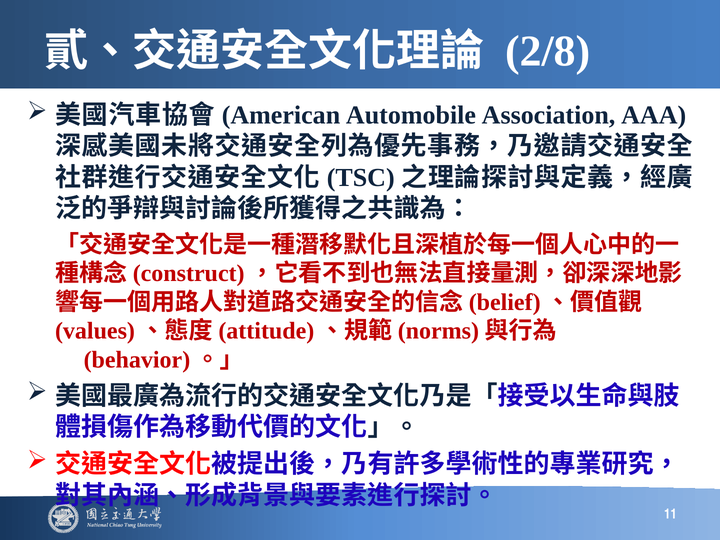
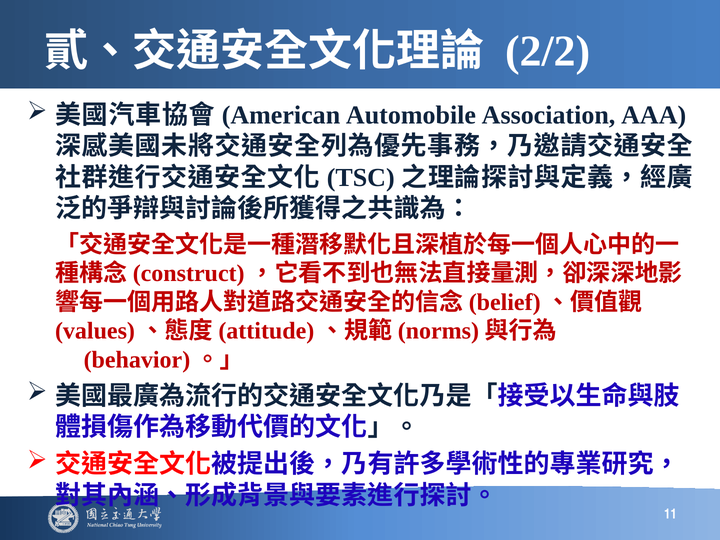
2/8: 2/8 -> 2/2 (548, 51)
